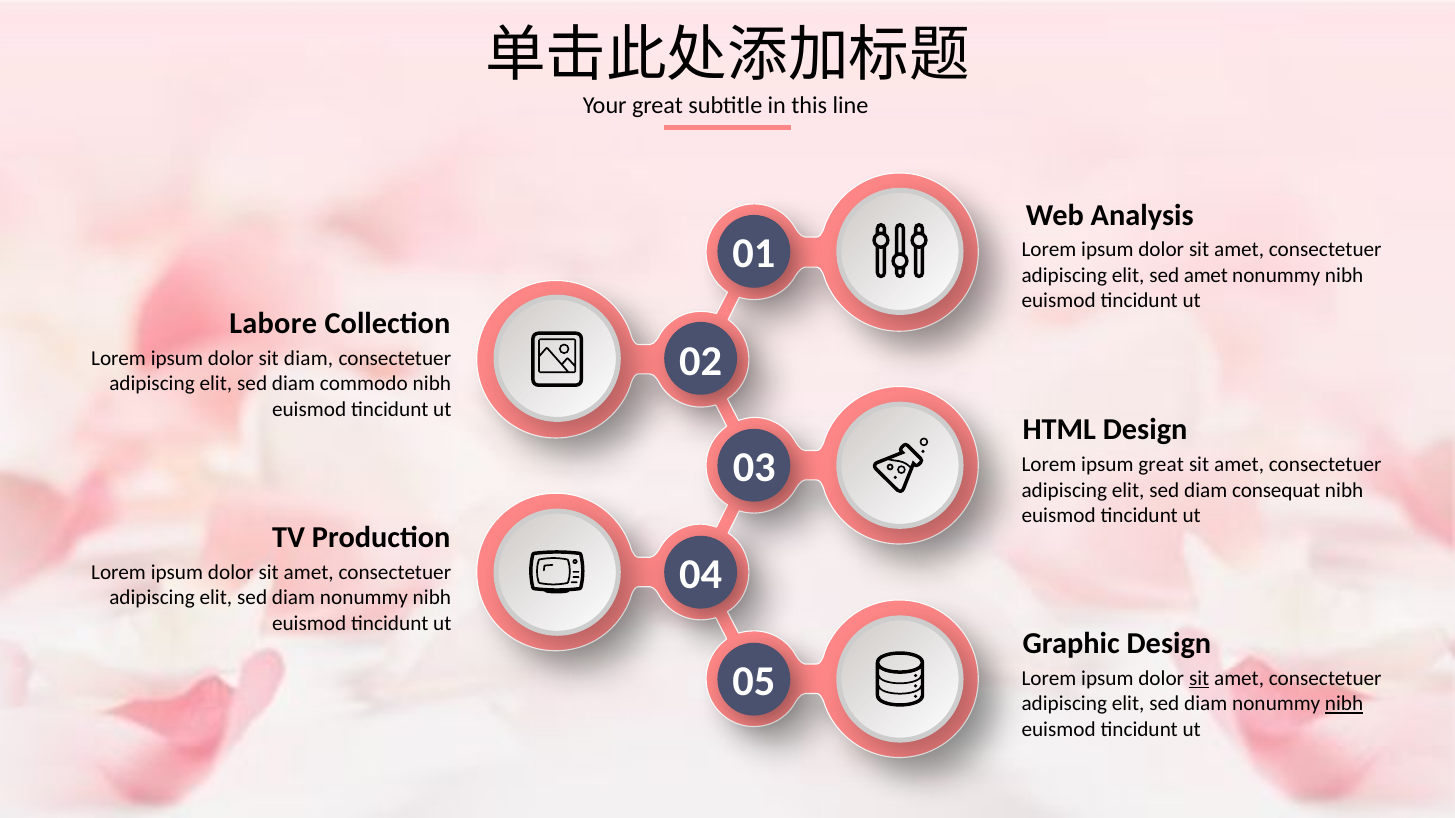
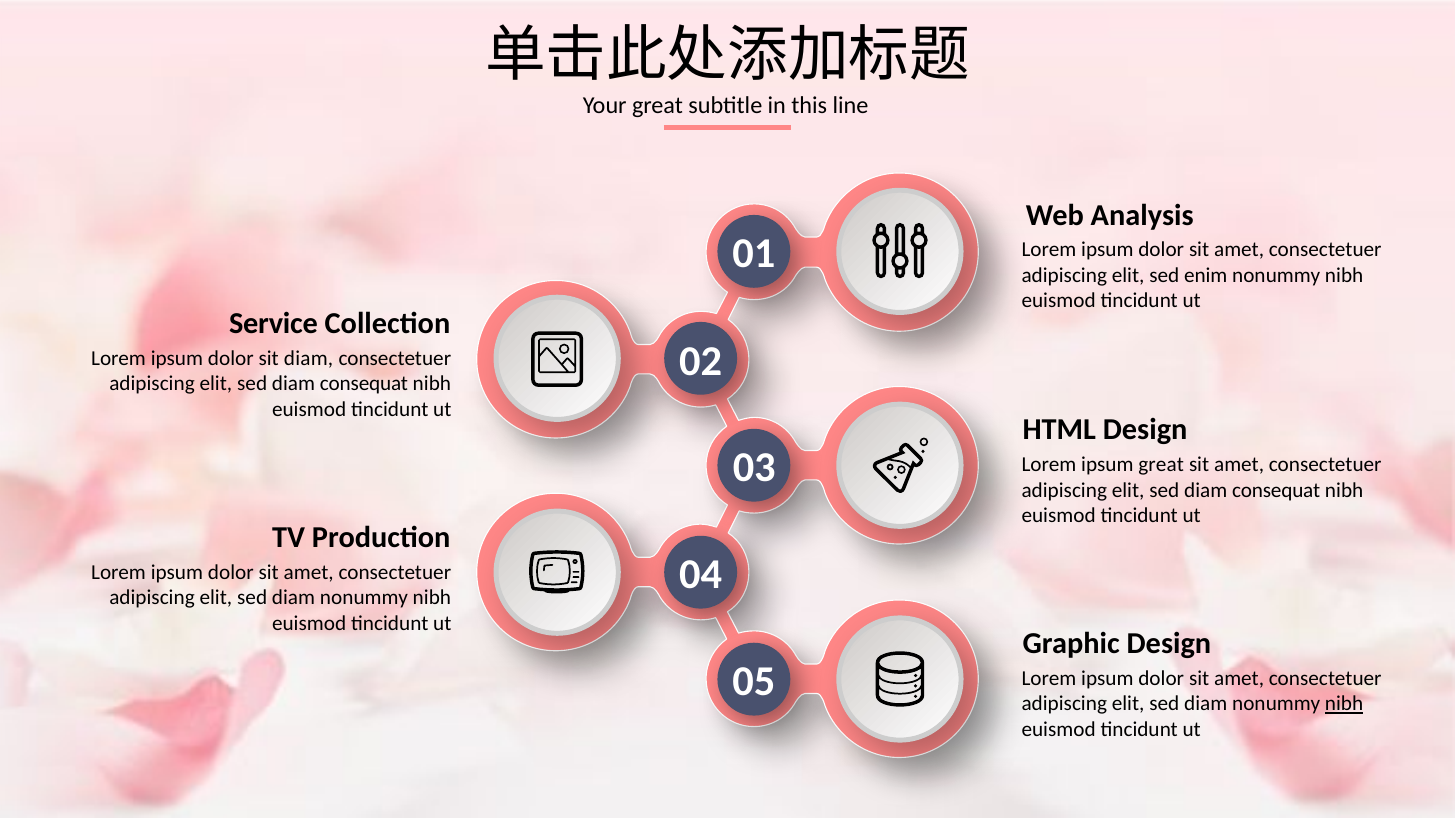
sed amet: amet -> enim (1206, 276)
Labore: Labore -> Service (273, 324)
commodo: commodo -> consequat (364, 384)
sit underline: present -> none (1199, 679)
